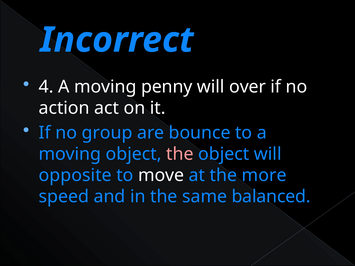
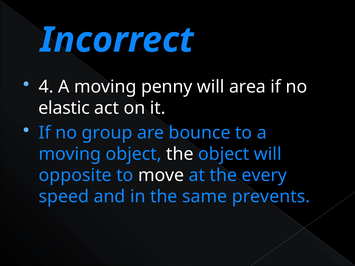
over: over -> area (248, 87)
action: action -> elastic (64, 108)
the colour: pink -> white (180, 154)
more: more -> every (264, 175)
balanced: balanced -> prevents (271, 197)
